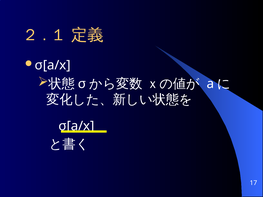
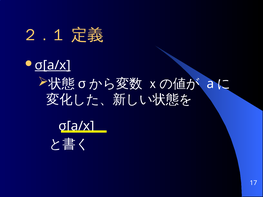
σ[a/x underline: none -> present (53, 65)
